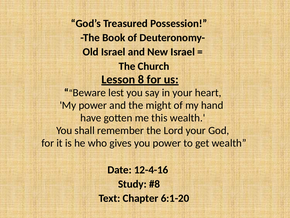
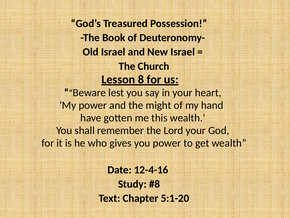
6:1-20: 6:1-20 -> 5:1-20 (175, 198)
